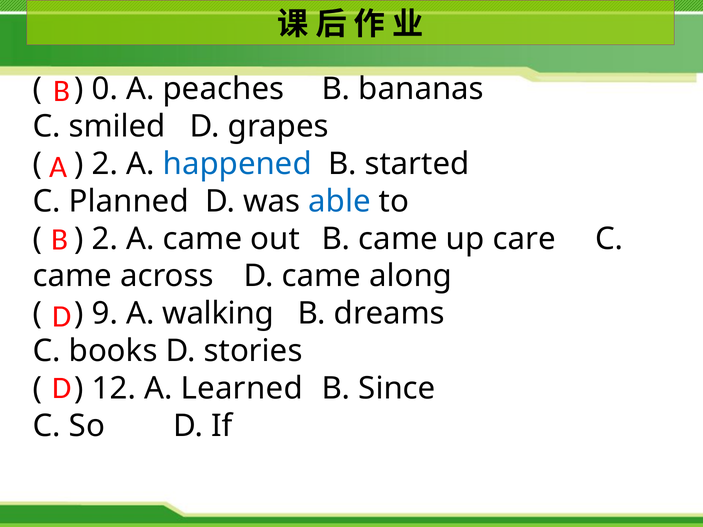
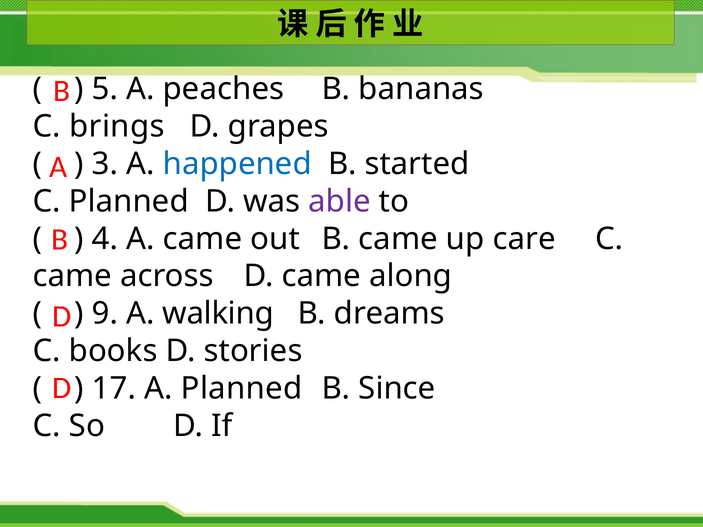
0: 0 -> 5 (105, 89)
smiled: smiled -> brings (117, 126)
2: 2 -> 3 (105, 164)
able colour: blue -> purple (340, 201)
2: 2 -> 4 (105, 239)
12: 12 -> 17 (114, 389)
A Learned: Learned -> Planned (242, 389)
